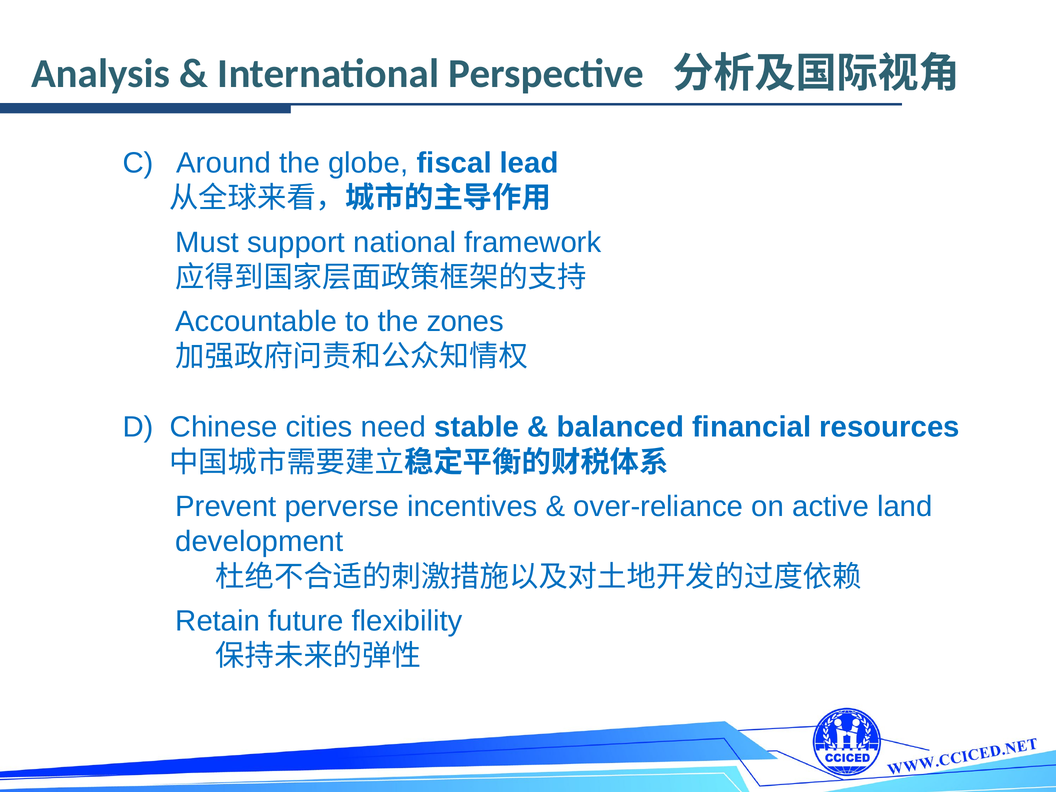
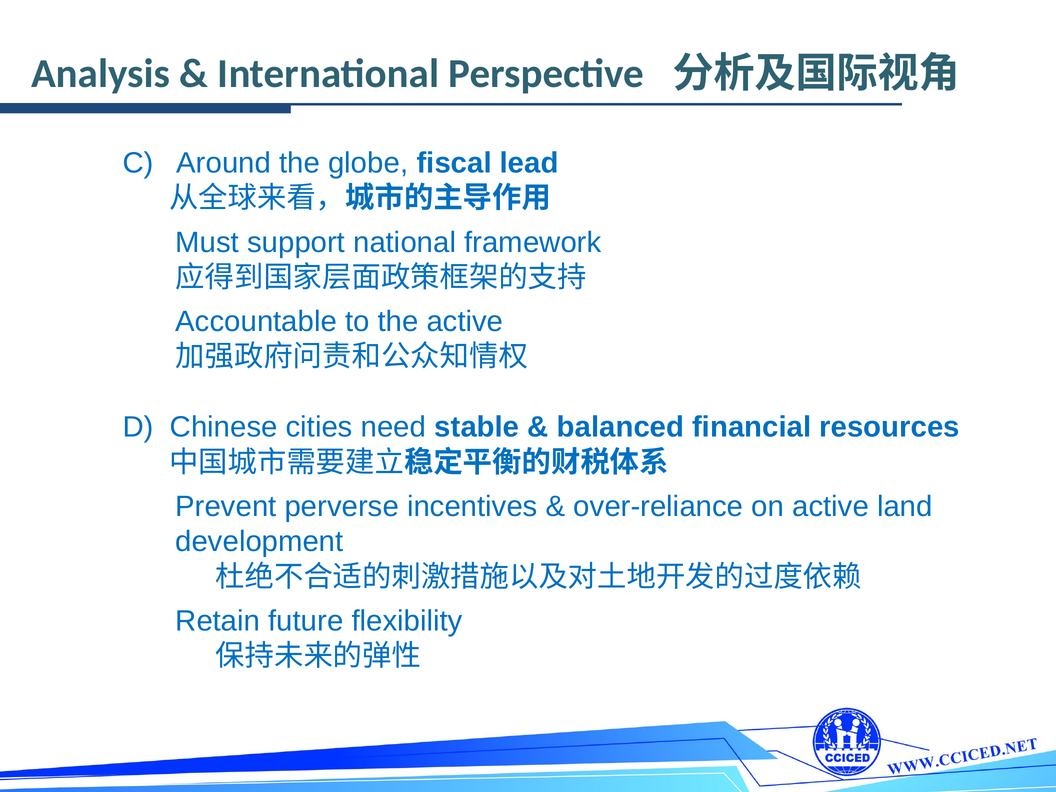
the zones: zones -> active (465, 322)
